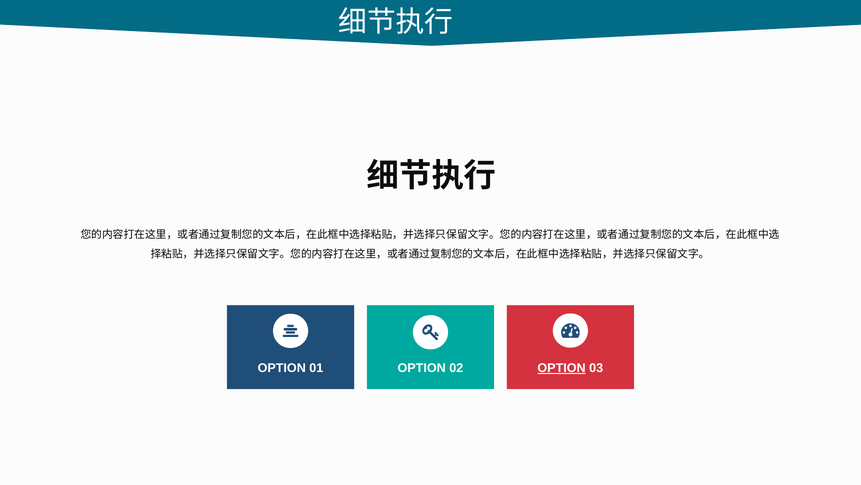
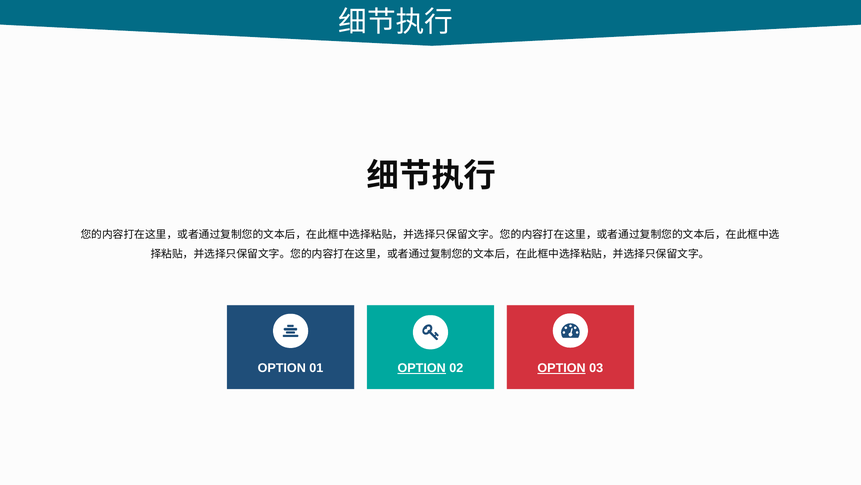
OPTION underline: none -> present (422, 368)
